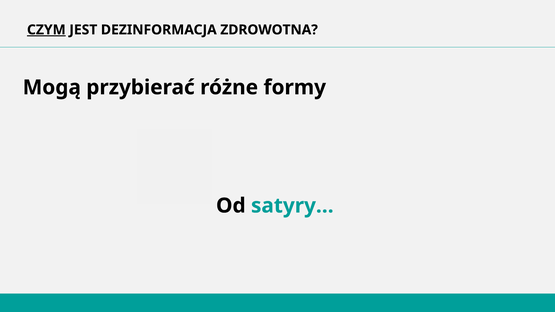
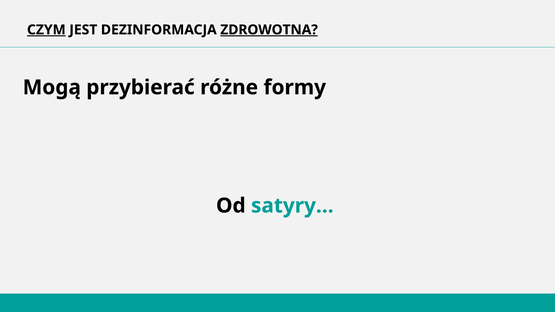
ZDROWOTNA underline: none -> present (269, 30)
